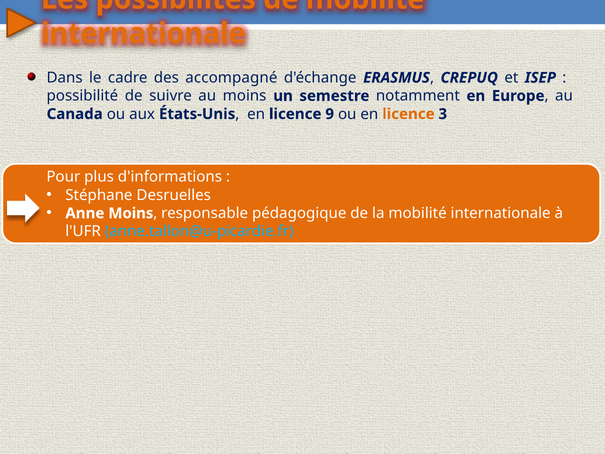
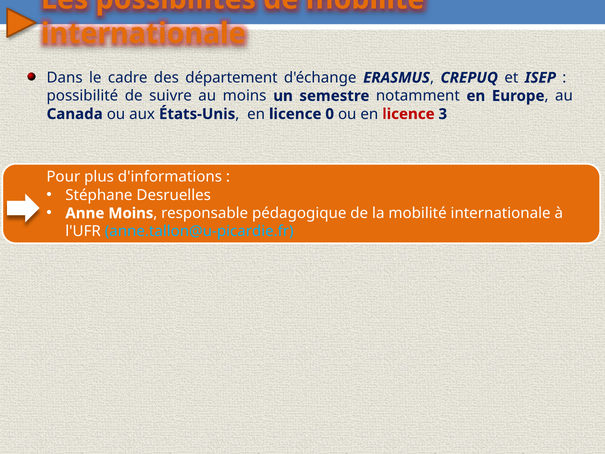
accompagné: accompagné -> département (231, 78)
9: 9 -> 0 (330, 114)
licence colour: orange -> red (408, 114)
